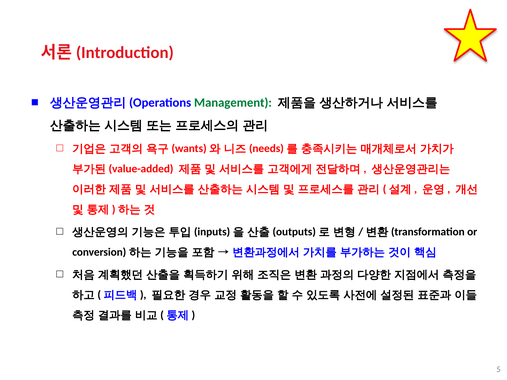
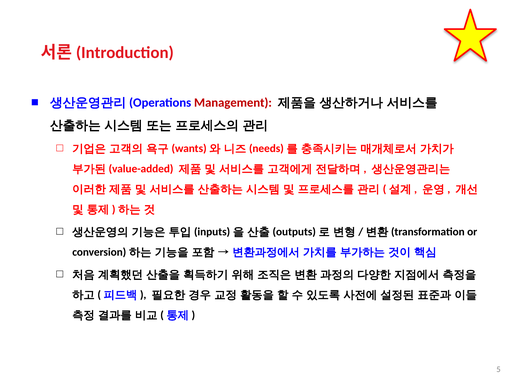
Management colour: green -> red (233, 103)
